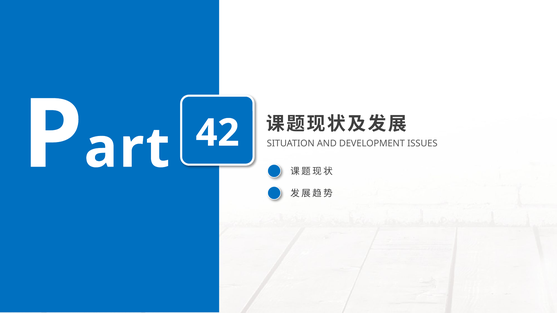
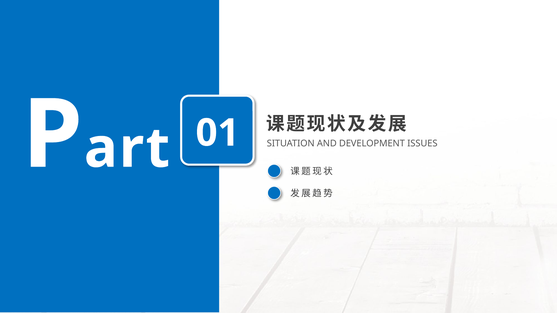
42: 42 -> 01 (218, 133)
